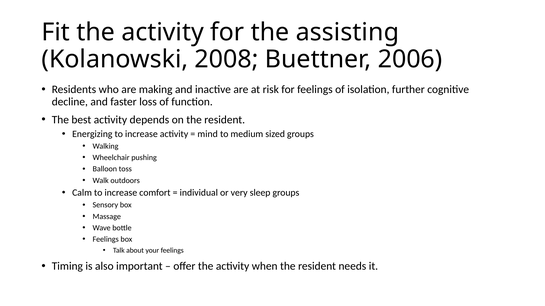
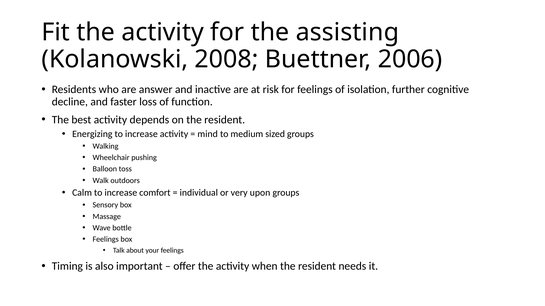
making: making -> answer (156, 90)
sleep: sleep -> upon (260, 193)
